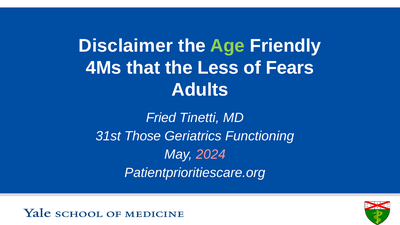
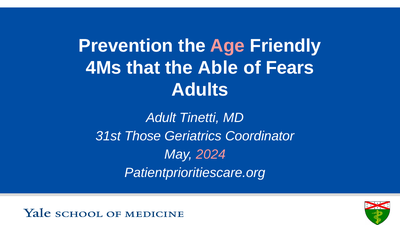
Disclaimer: Disclaimer -> Prevention (126, 46)
Age colour: light green -> pink (227, 46)
Less: Less -> Able (218, 68)
Fried: Fried -> Adult (161, 118)
Functioning: Functioning -> Coordinator (260, 136)
